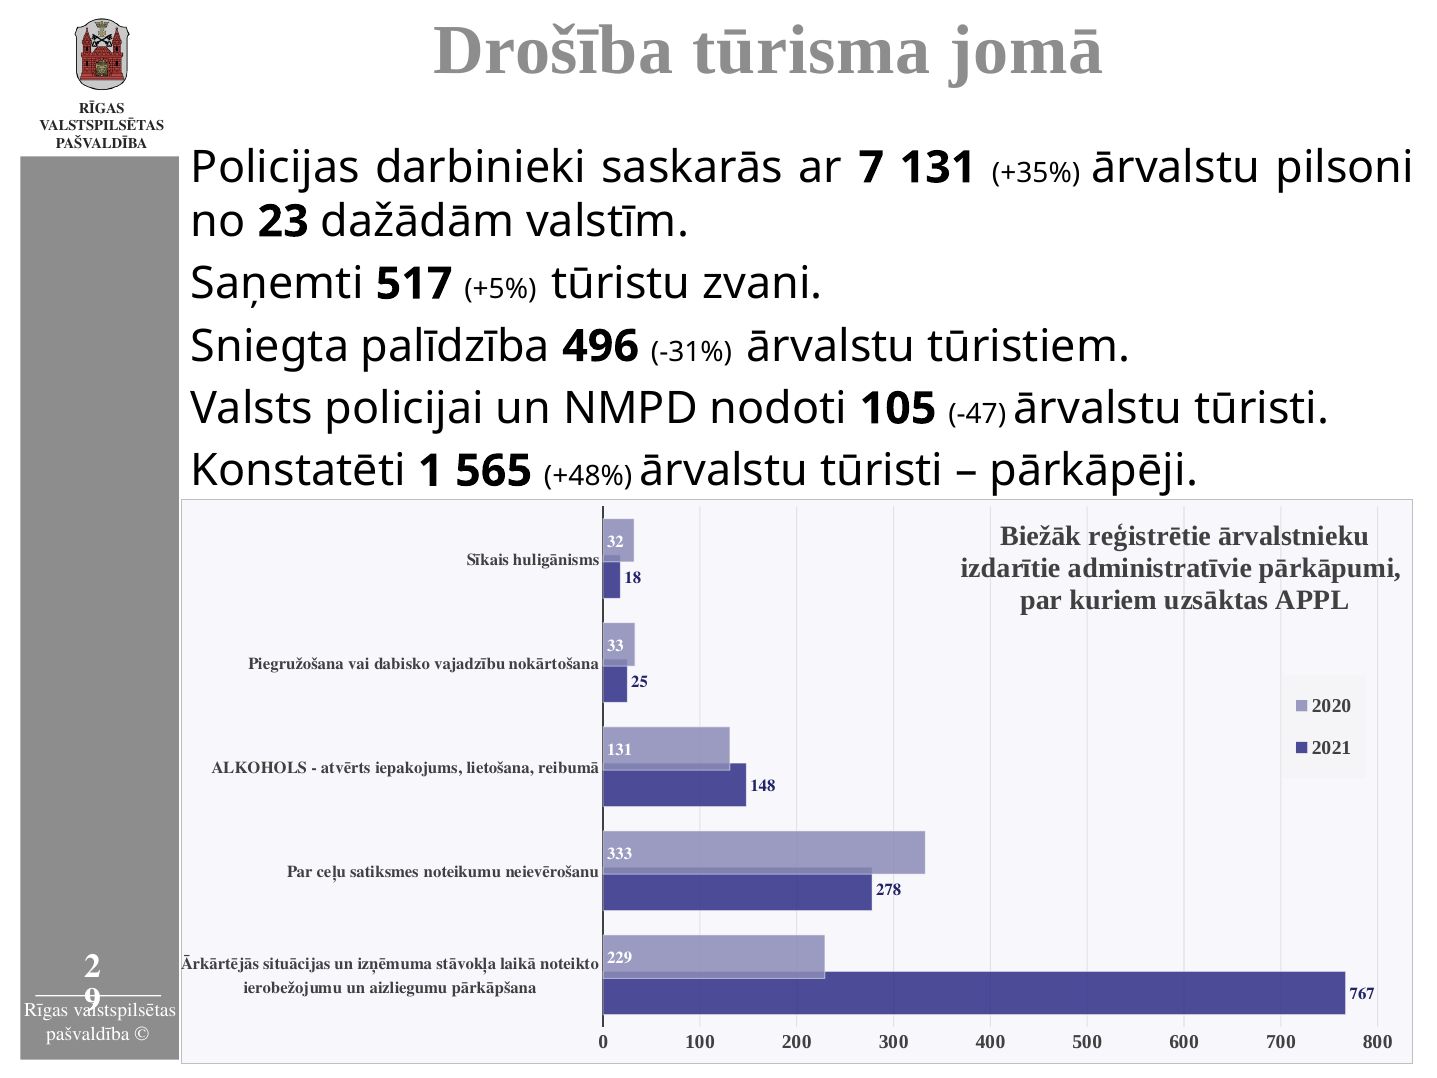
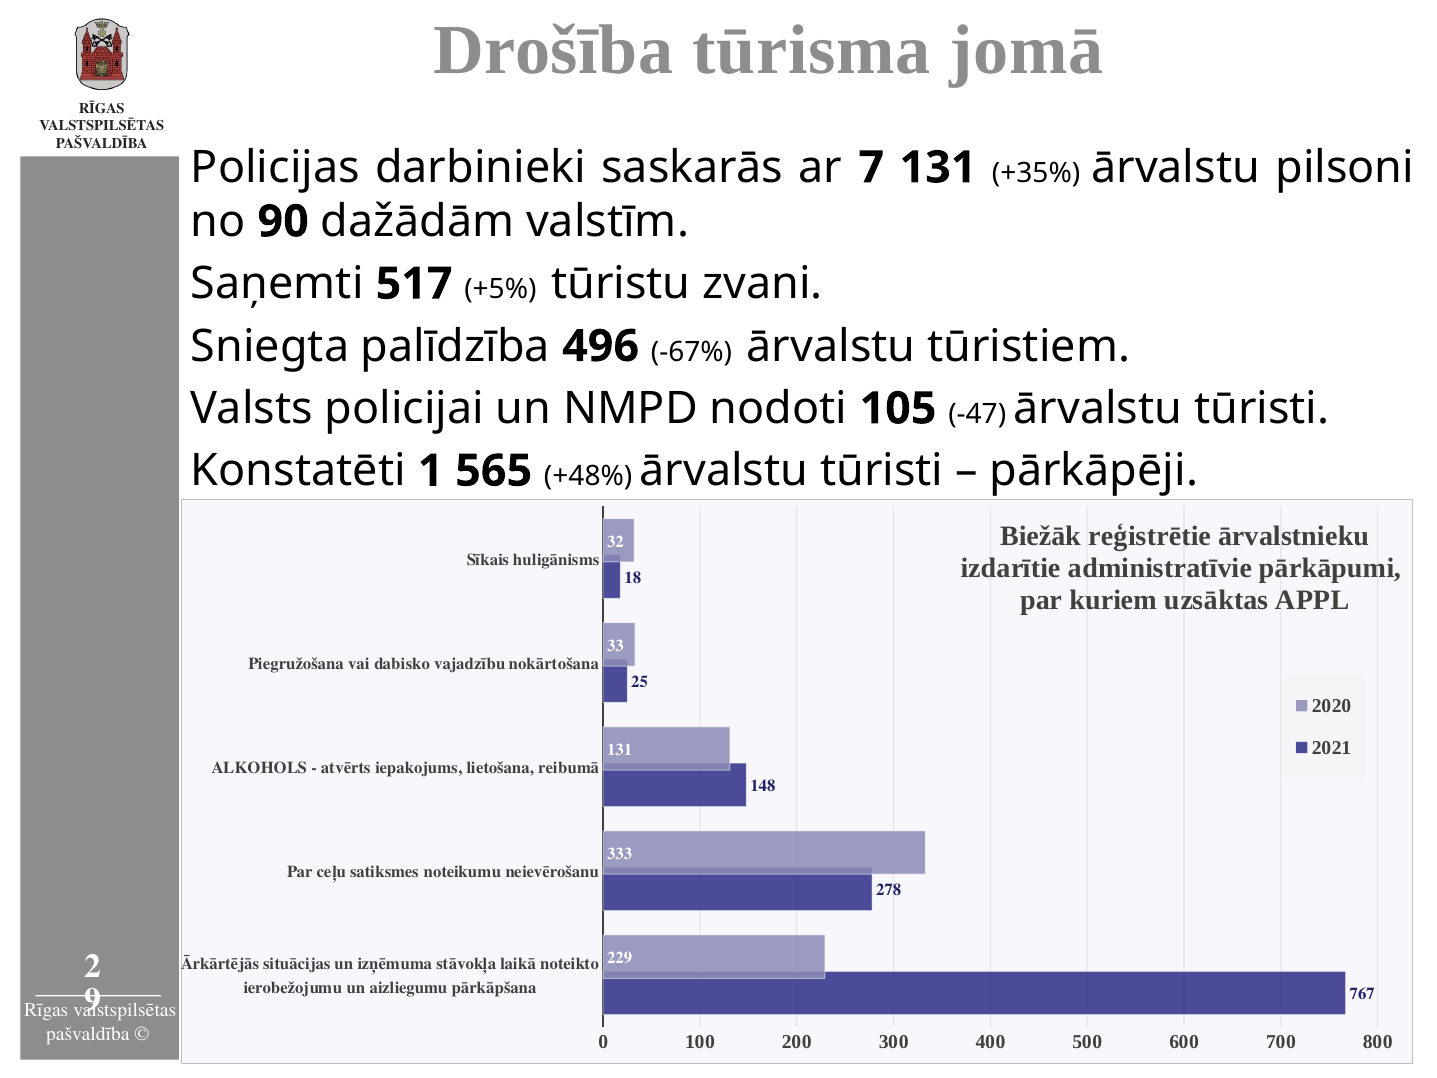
23: 23 -> 90 (283, 222)
-31%: -31% -> -67% (692, 352)
